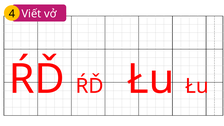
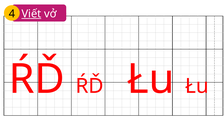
Viết underline: none -> present (31, 14)
